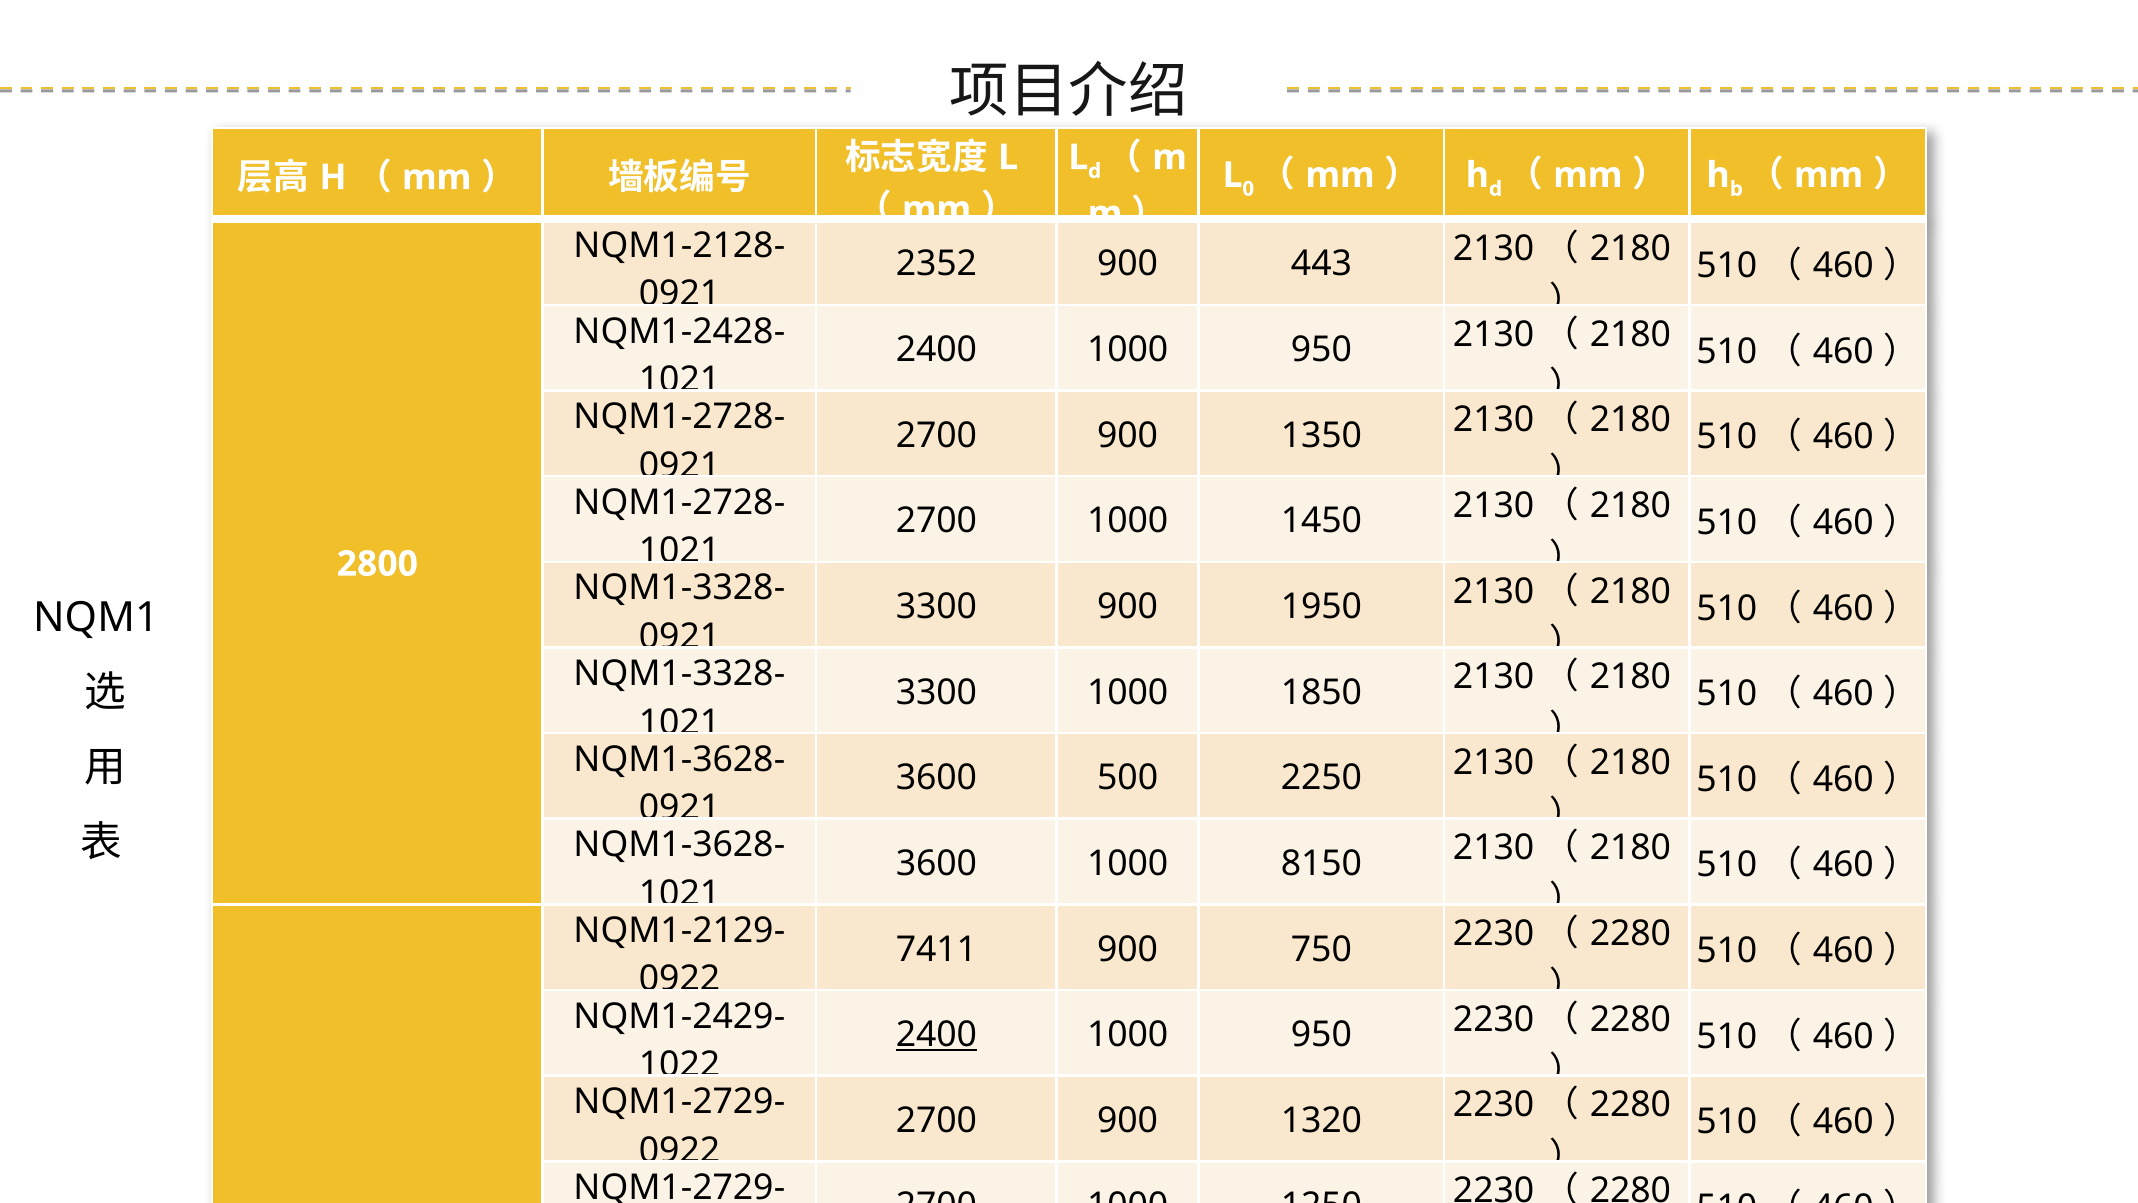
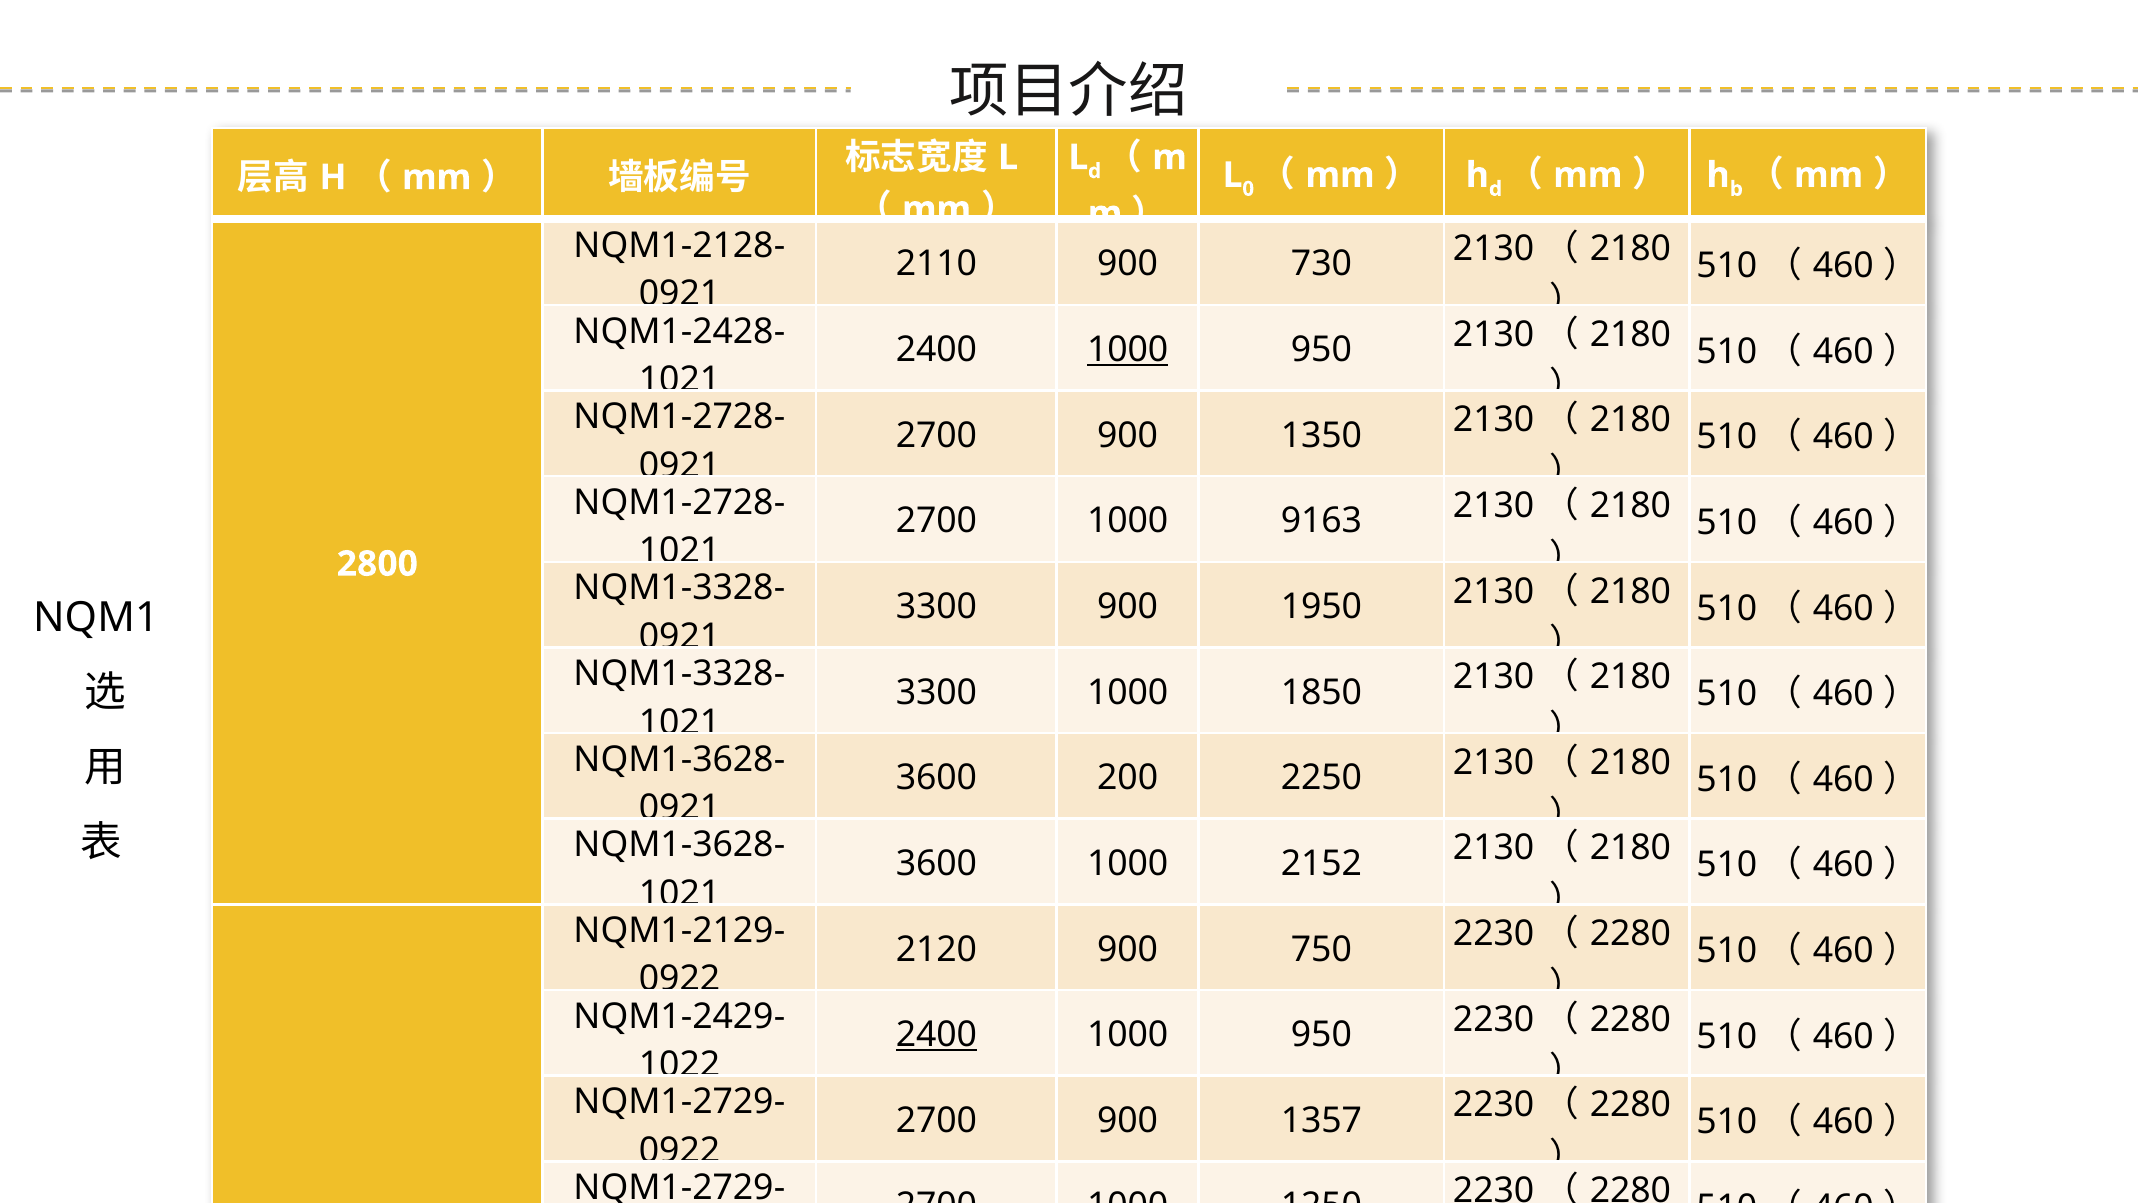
2352: 2352 -> 2110 (936, 264)
443: 443 -> 730 (1321, 264)
1000 underline: none -> present (1128, 350)
1450: 1450 -> 9163 (1321, 521)
500: 500 -> 200 (1128, 778)
8150: 8150 -> 2152 (1321, 863)
7411: 7411 -> 2120 (936, 949)
1320: 1320 -> 1357 (1321, 1120)
